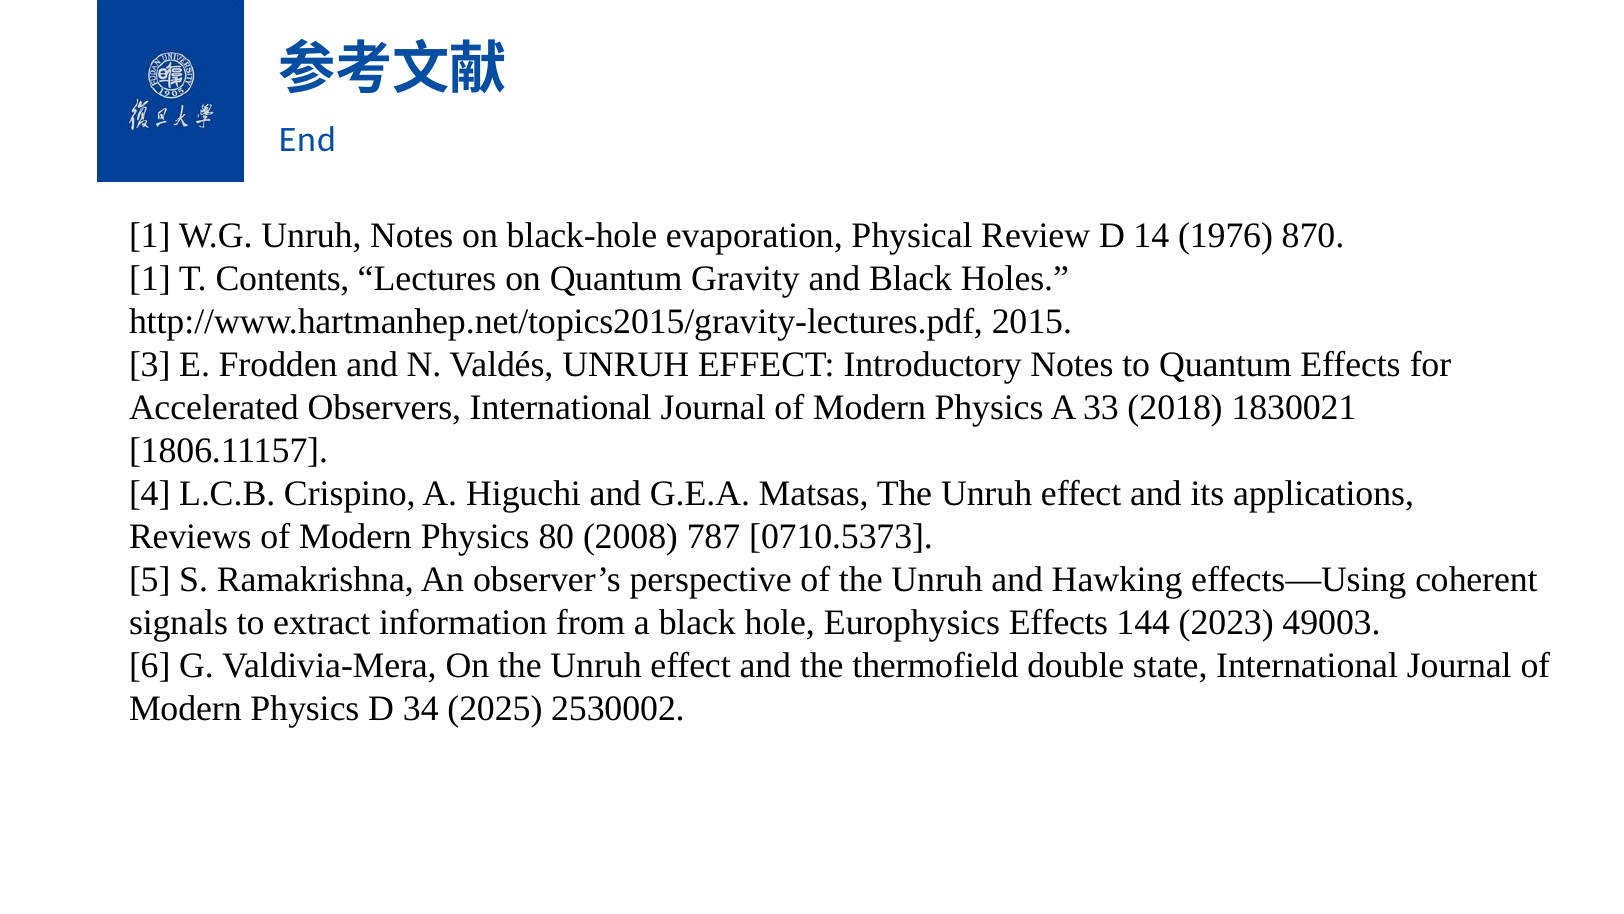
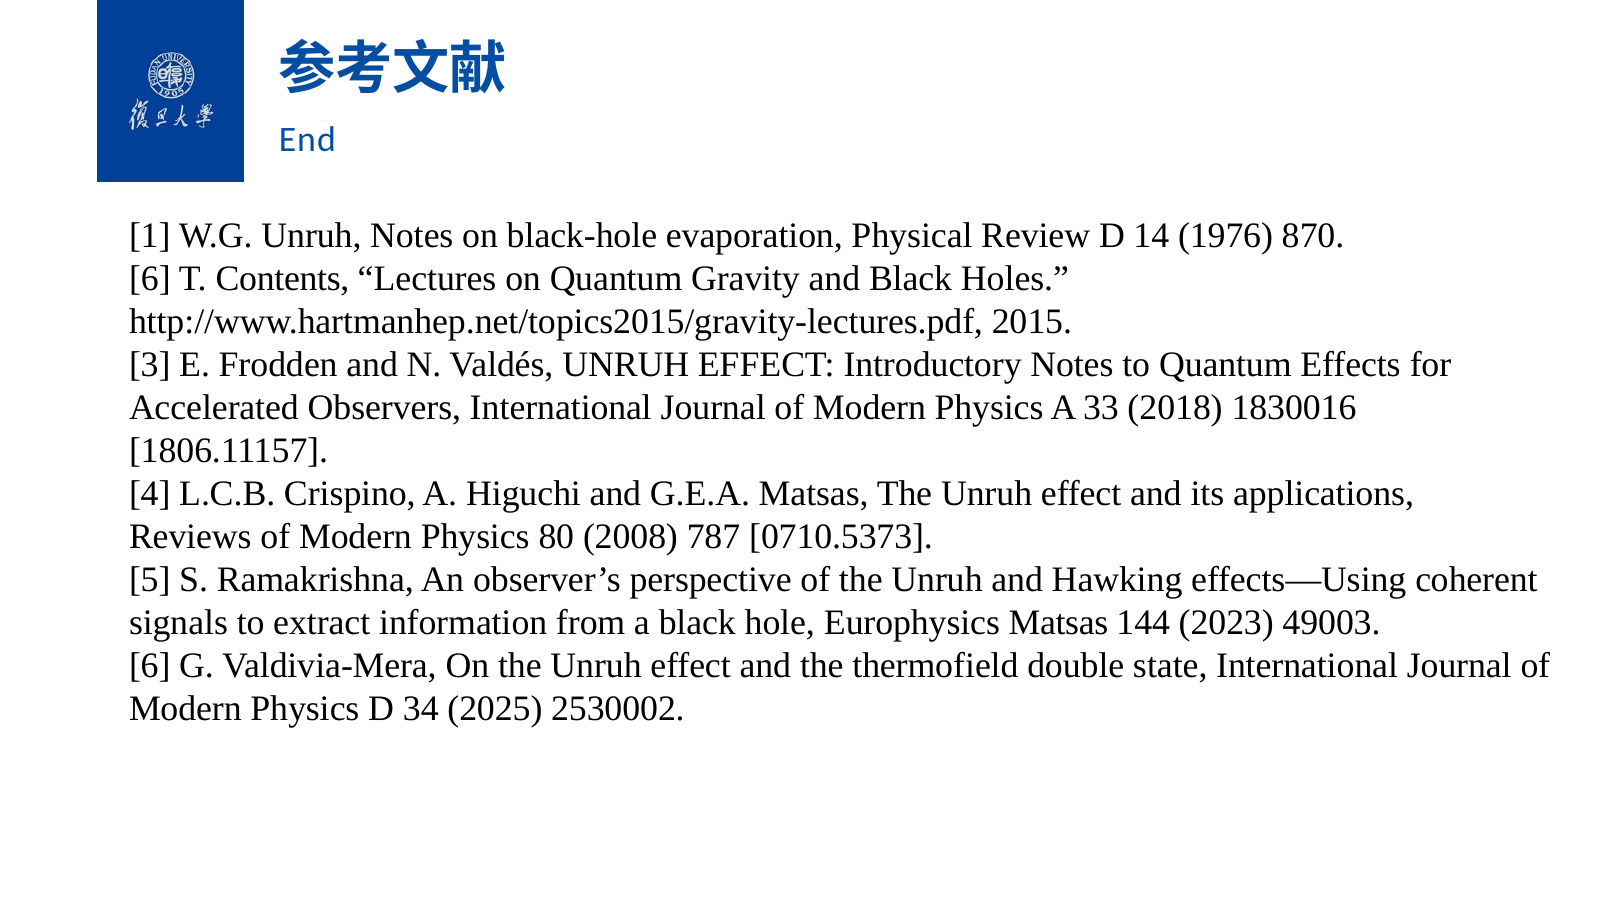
1: 1 -> 6 (150, 279)
1830021: 1830021 -> 1830016 (1294, 408)
Europhysics Effects: Effects -> Matsas (1058, 623)
